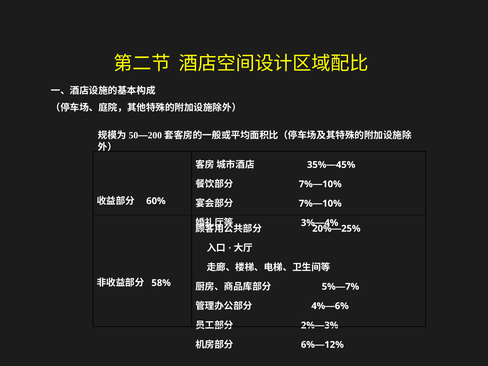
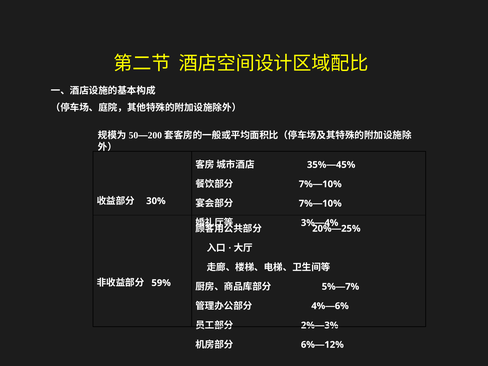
60%: 60% -> 30% (156, 201)
58%: 58% -> 59% (161, 283)
